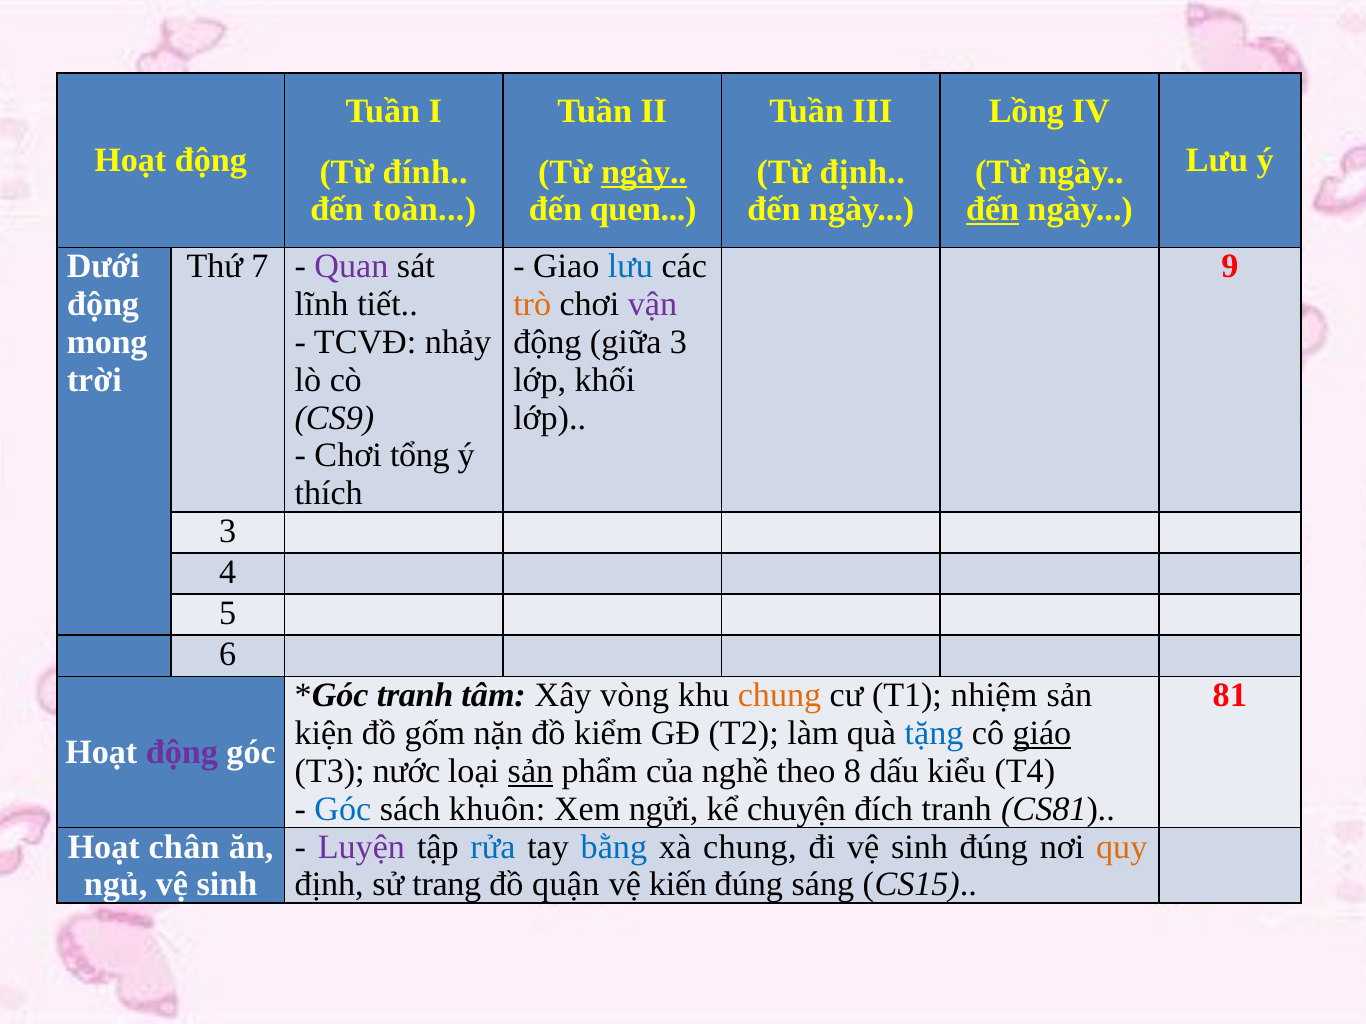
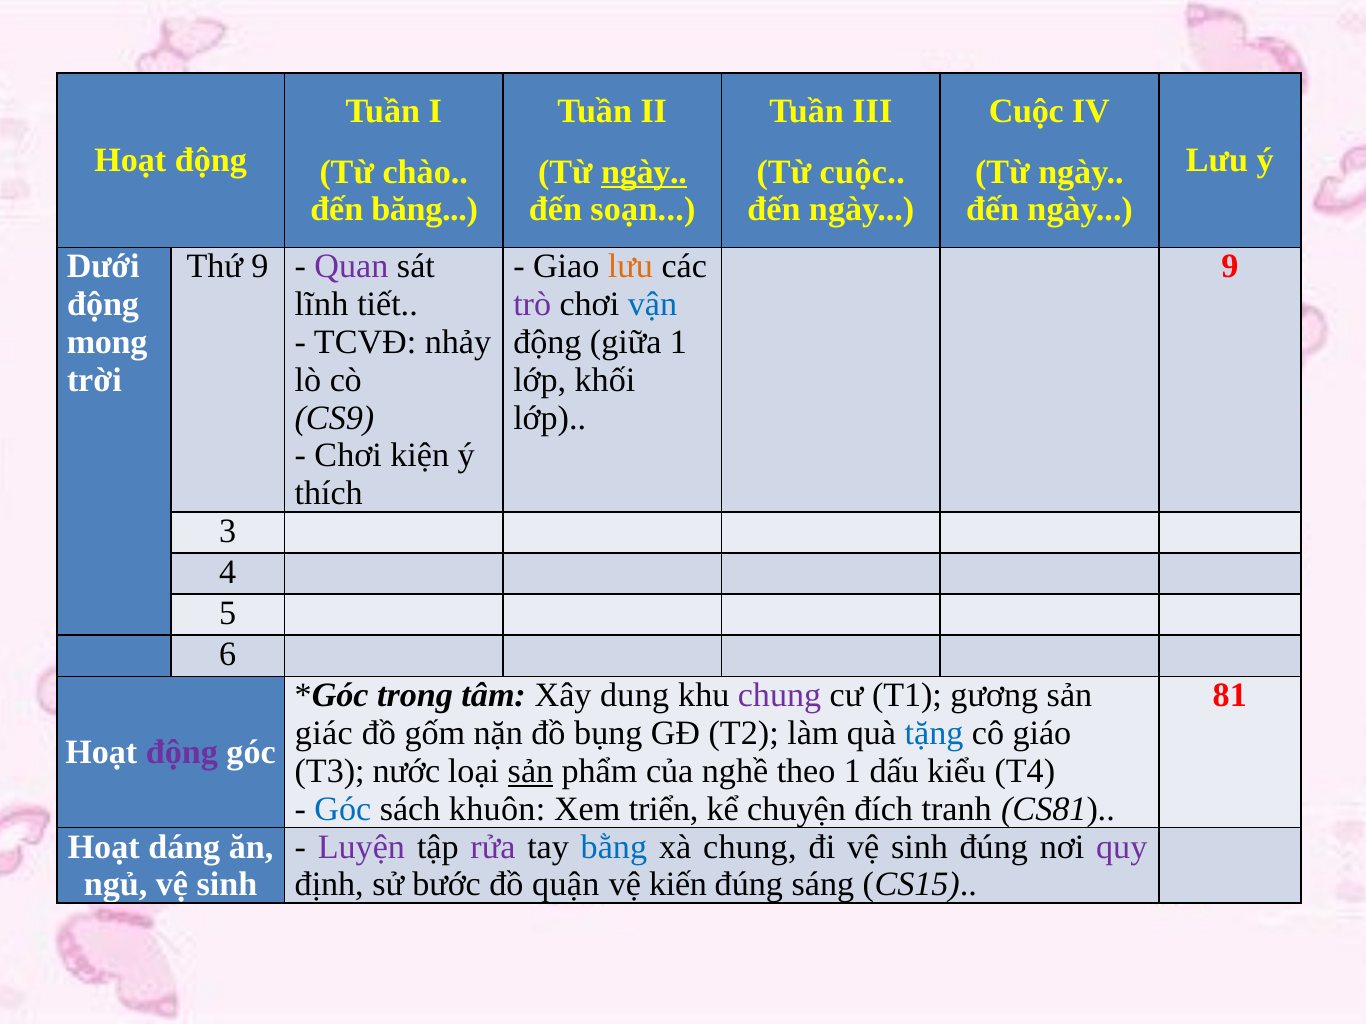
Lồng: Lồng -> Cuộc (1026, 111)
đính: đính -> chào (425, 172)
Từ định: định -> cuộc (862, 172)
toàn: toàn -> băng (425, 210)
quen: quen -> soạn (643, 210)
đến underline: present -> none (993, 210)
Thứ 7: 7 -> 9 (260, 267)
lưu colour: blue -> orange (630, 267)
trò colour: orange -> purple (532, 305)
vận colour: purple -> blue (652, 305)
giữa 3: 3 -> 1 (678, 342)
tổng: tổng -> kiện (420, 456)
tranh: tranh -> trong (415, 696)
vòng: vòng -> dung (635, 696)
chung colour: orange -> purple (780, 696)
nhiệm: nhiệm -> gương (994, 696)
kiện: kiện -> giác (324, 734)
kiểm: kiểm -> bụng (608, 734)
giáo underline: present -> none (1042, 734)
theo 8: 8 -> 1 (852, 771)
ngửi: ngửi -> triển (664, 809)
chân: chân -> dáng (184, 847)
rửa colour: blue -> purple (493, 847)
quy colour: orange -> purple (1122, 847)
trang: trang -> bước (447, 885)
